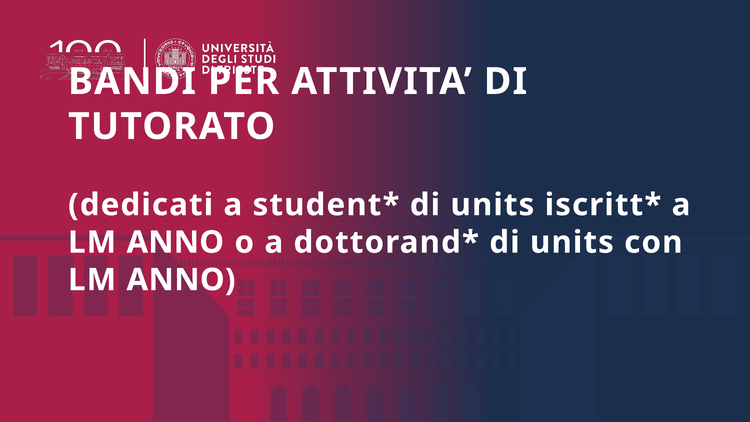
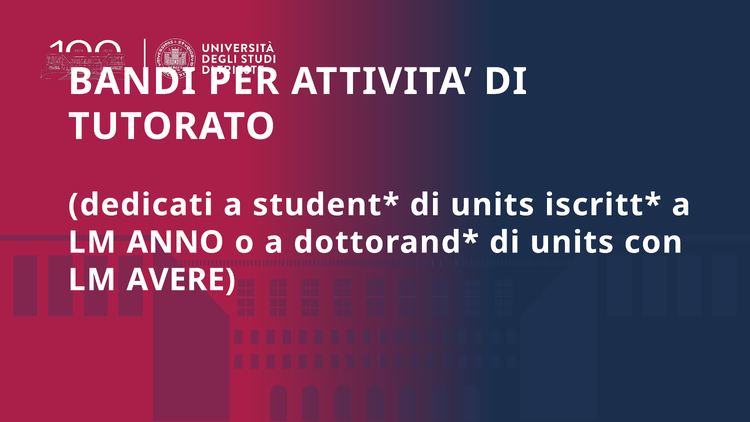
ANNO: ANNO -> AVERE (181, 280)
